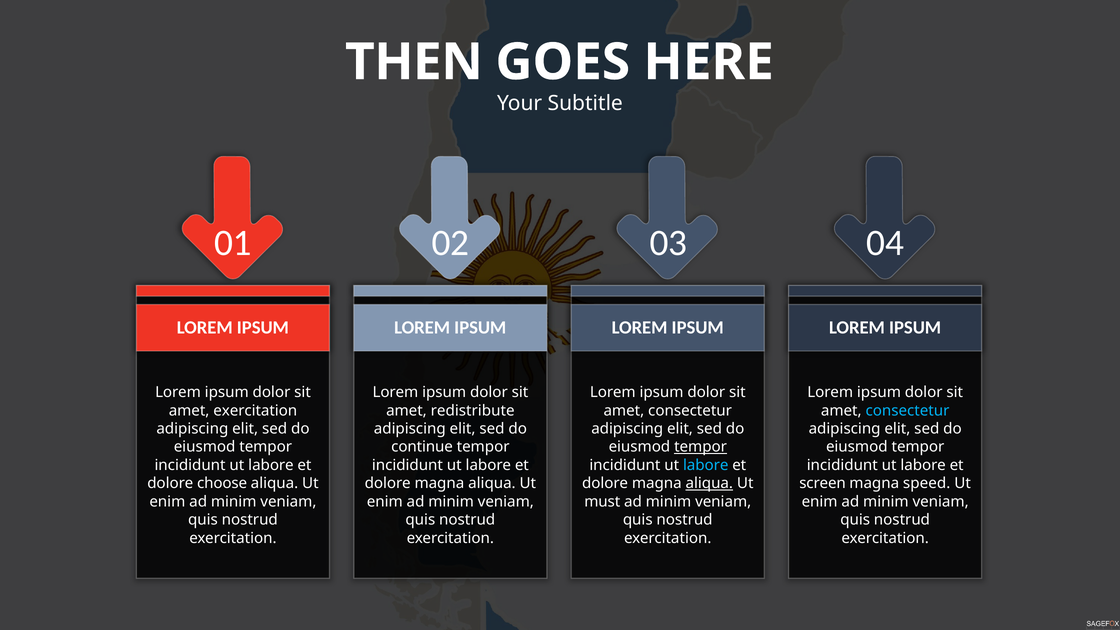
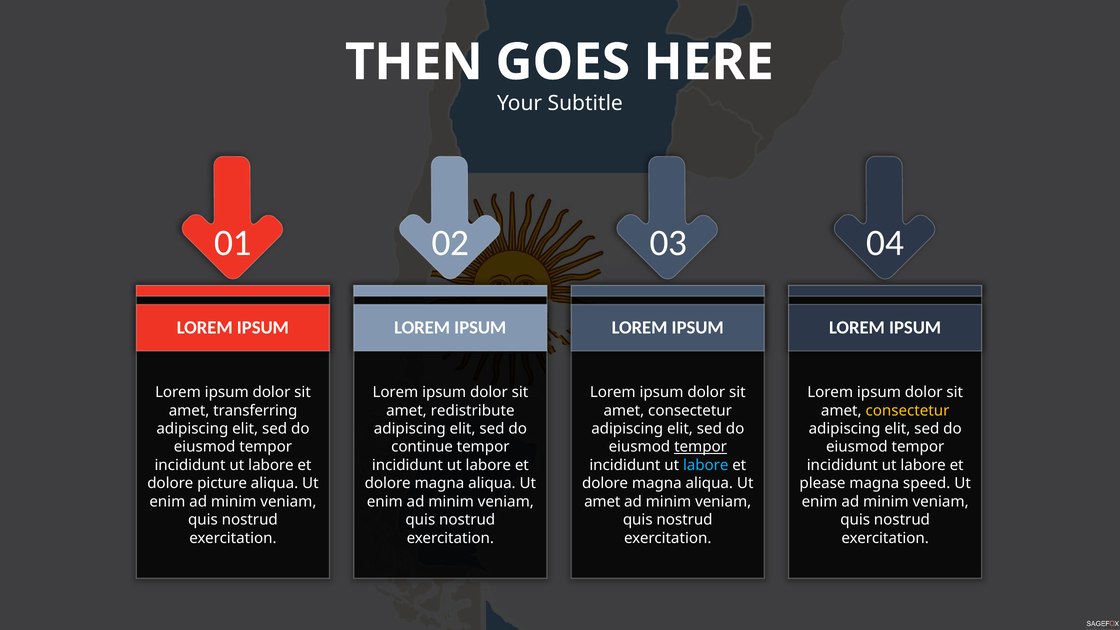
amet exercitation: exercitation -> transferring (255, 410)
consectetur colour: light blue -> yellow (907, 410)
choose: choose -> picture (222, 483)
aliqua underline: present -> none (709, 483)
screen: screen -> please (822, 483)
must: must -> amet (602, 502)
